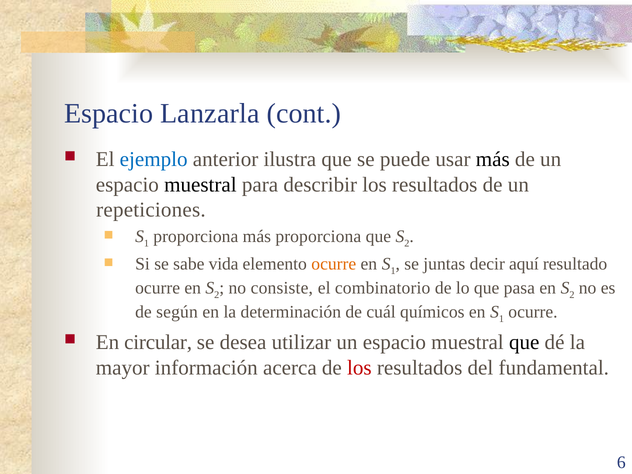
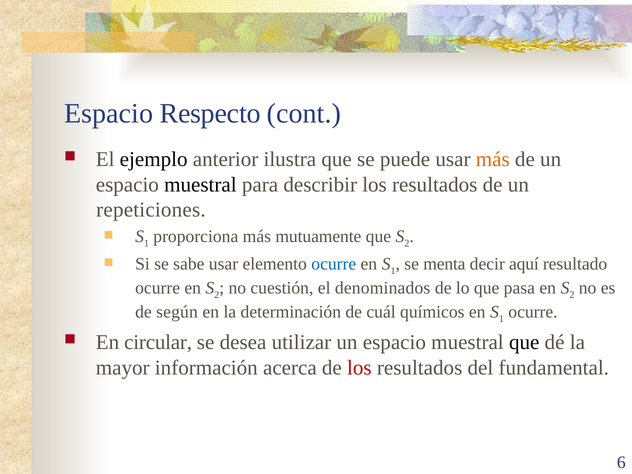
Lanzarla: Lanzarla -> Respecto (210, 114)
ejemplo colour: blue -> black (154, 159)
más colour: black -> orange (493, 159)
más proporciona: proporciona -> mutuamente (318, 236)
sabe vida: vida -> usar (223, 264)
ocurre colour: orange -> blue (334, 264)
juntas: juntas -> menta (444, 264)
consiste: consiste -> cuestión (282, 288)
combinatorio: combinatorio -> denominados (383, 288)
